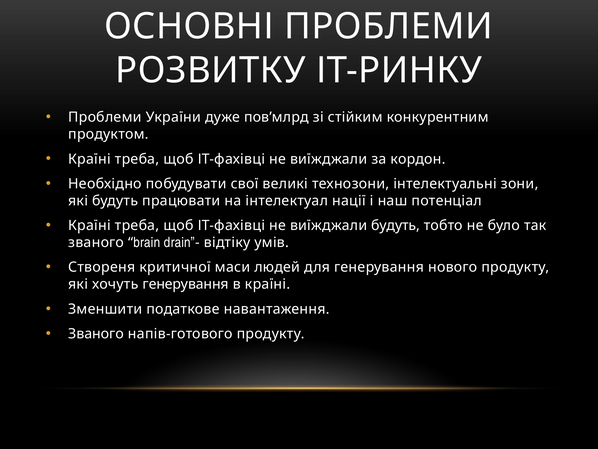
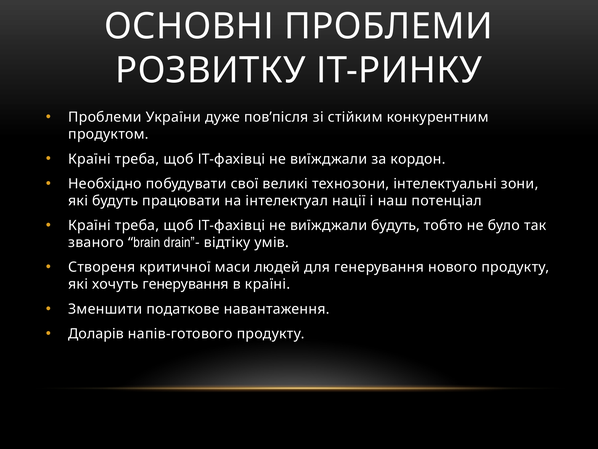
пов’млрд: пов’млрд -> пов’після (276, 117)
Званого: Званого -> Доларів (96, 334)
